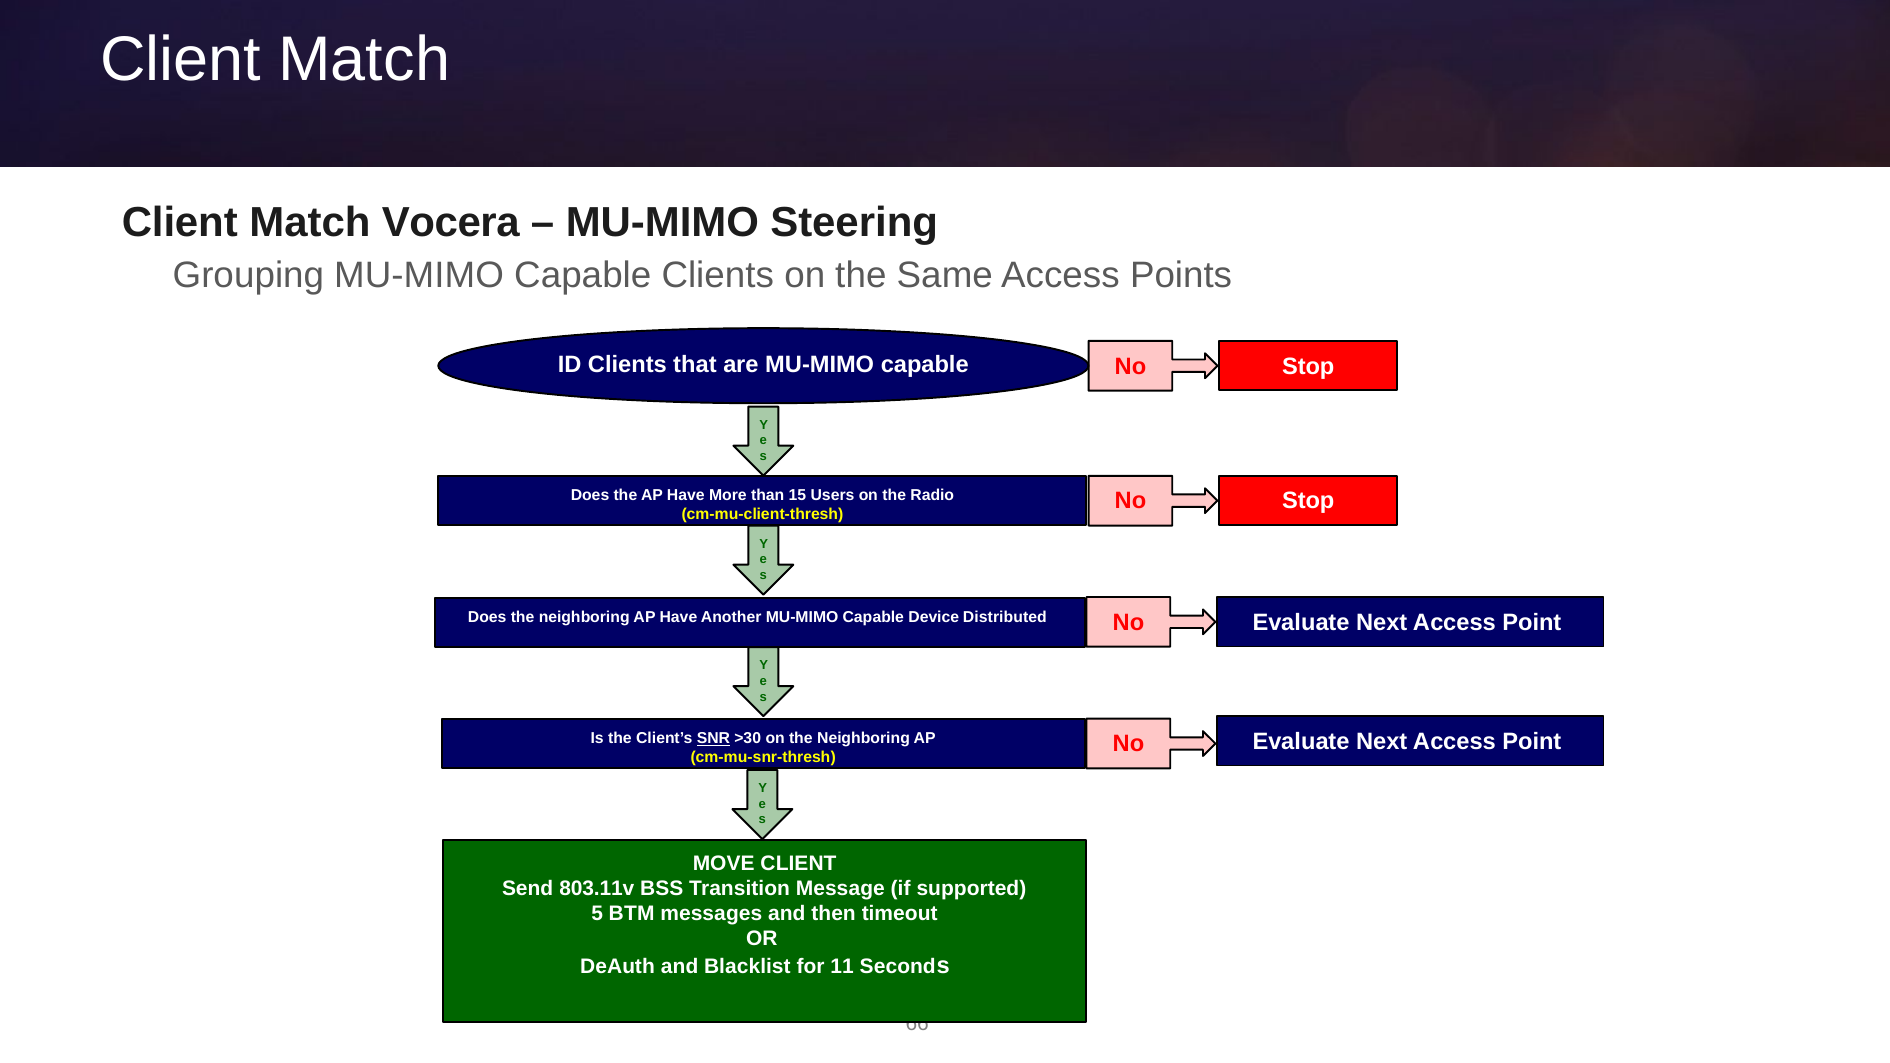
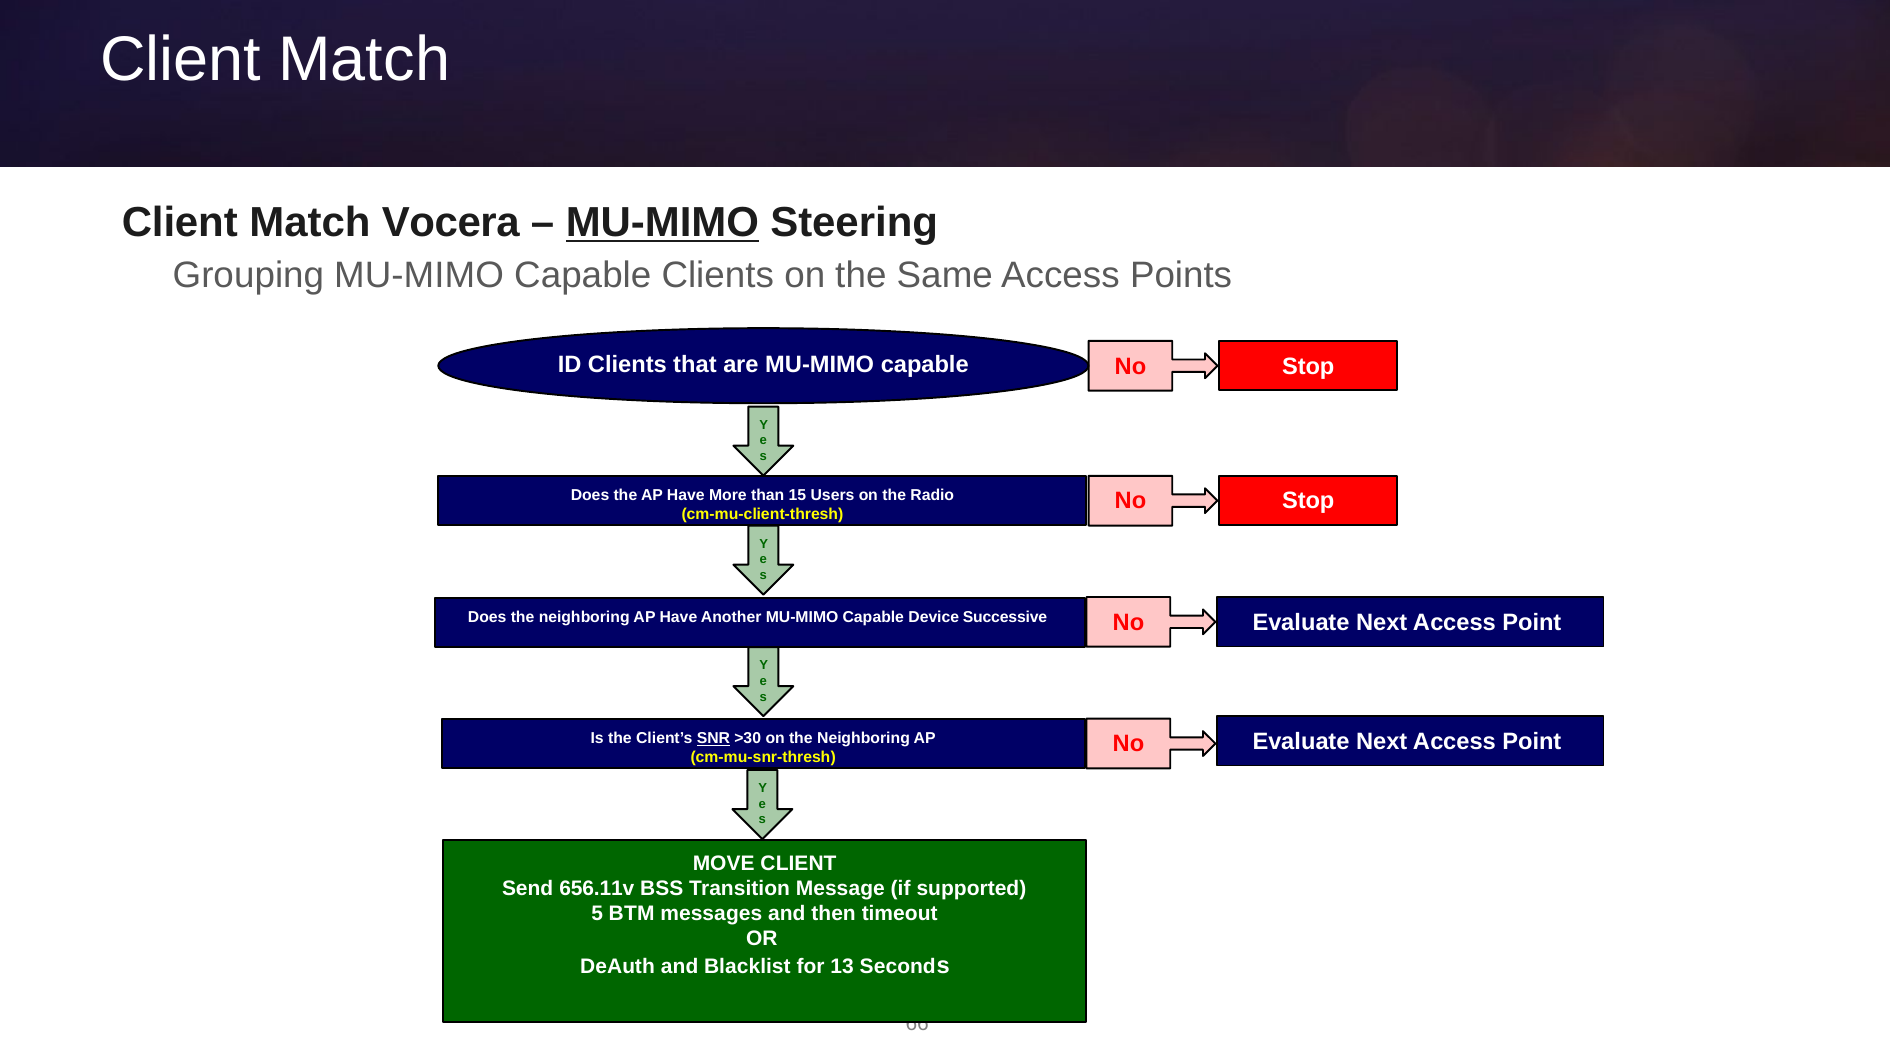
MU-MIMO underline: none -> present (662, 223)
Distributed: Distributed -> Successive (1005, 618)
803.11v: 803.11v -> 656.11v (597, 888)
11: 11 -> 13 (842, 966)
